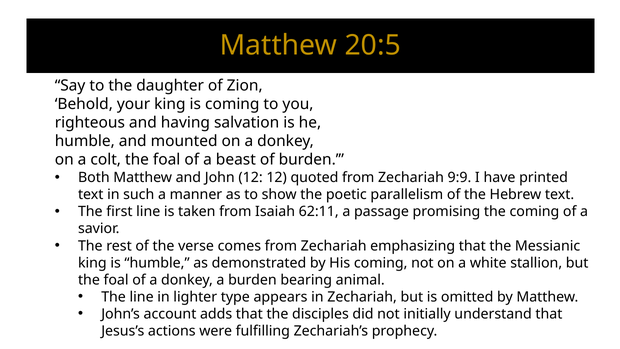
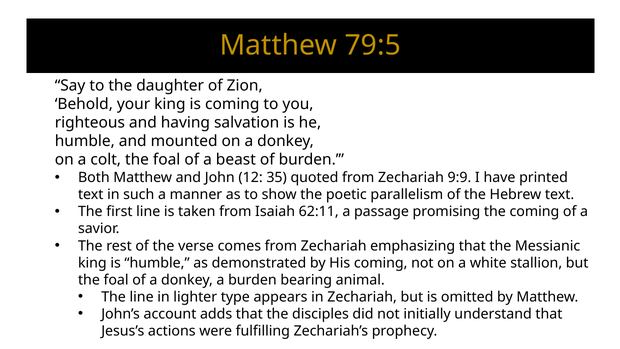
20:5: 20:5 -> 79:5 (373, 45)
12 12: 12 -> 35 (277, 177)
